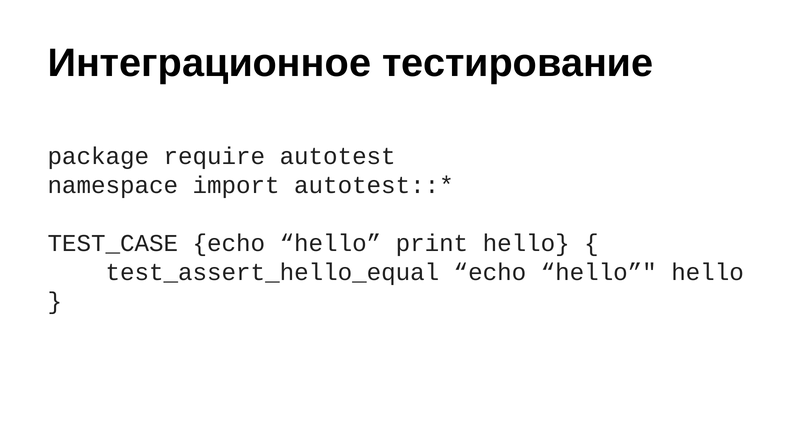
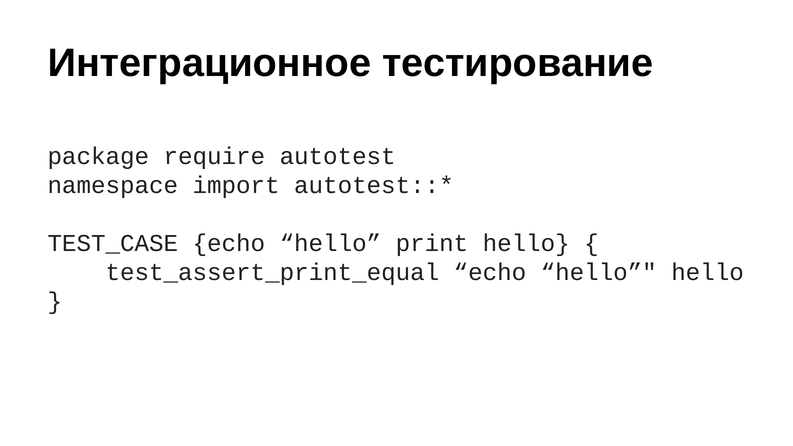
test_assert_hello_equal: test_assert_hello_equal -> test_assert_print_equal (272, 272)
